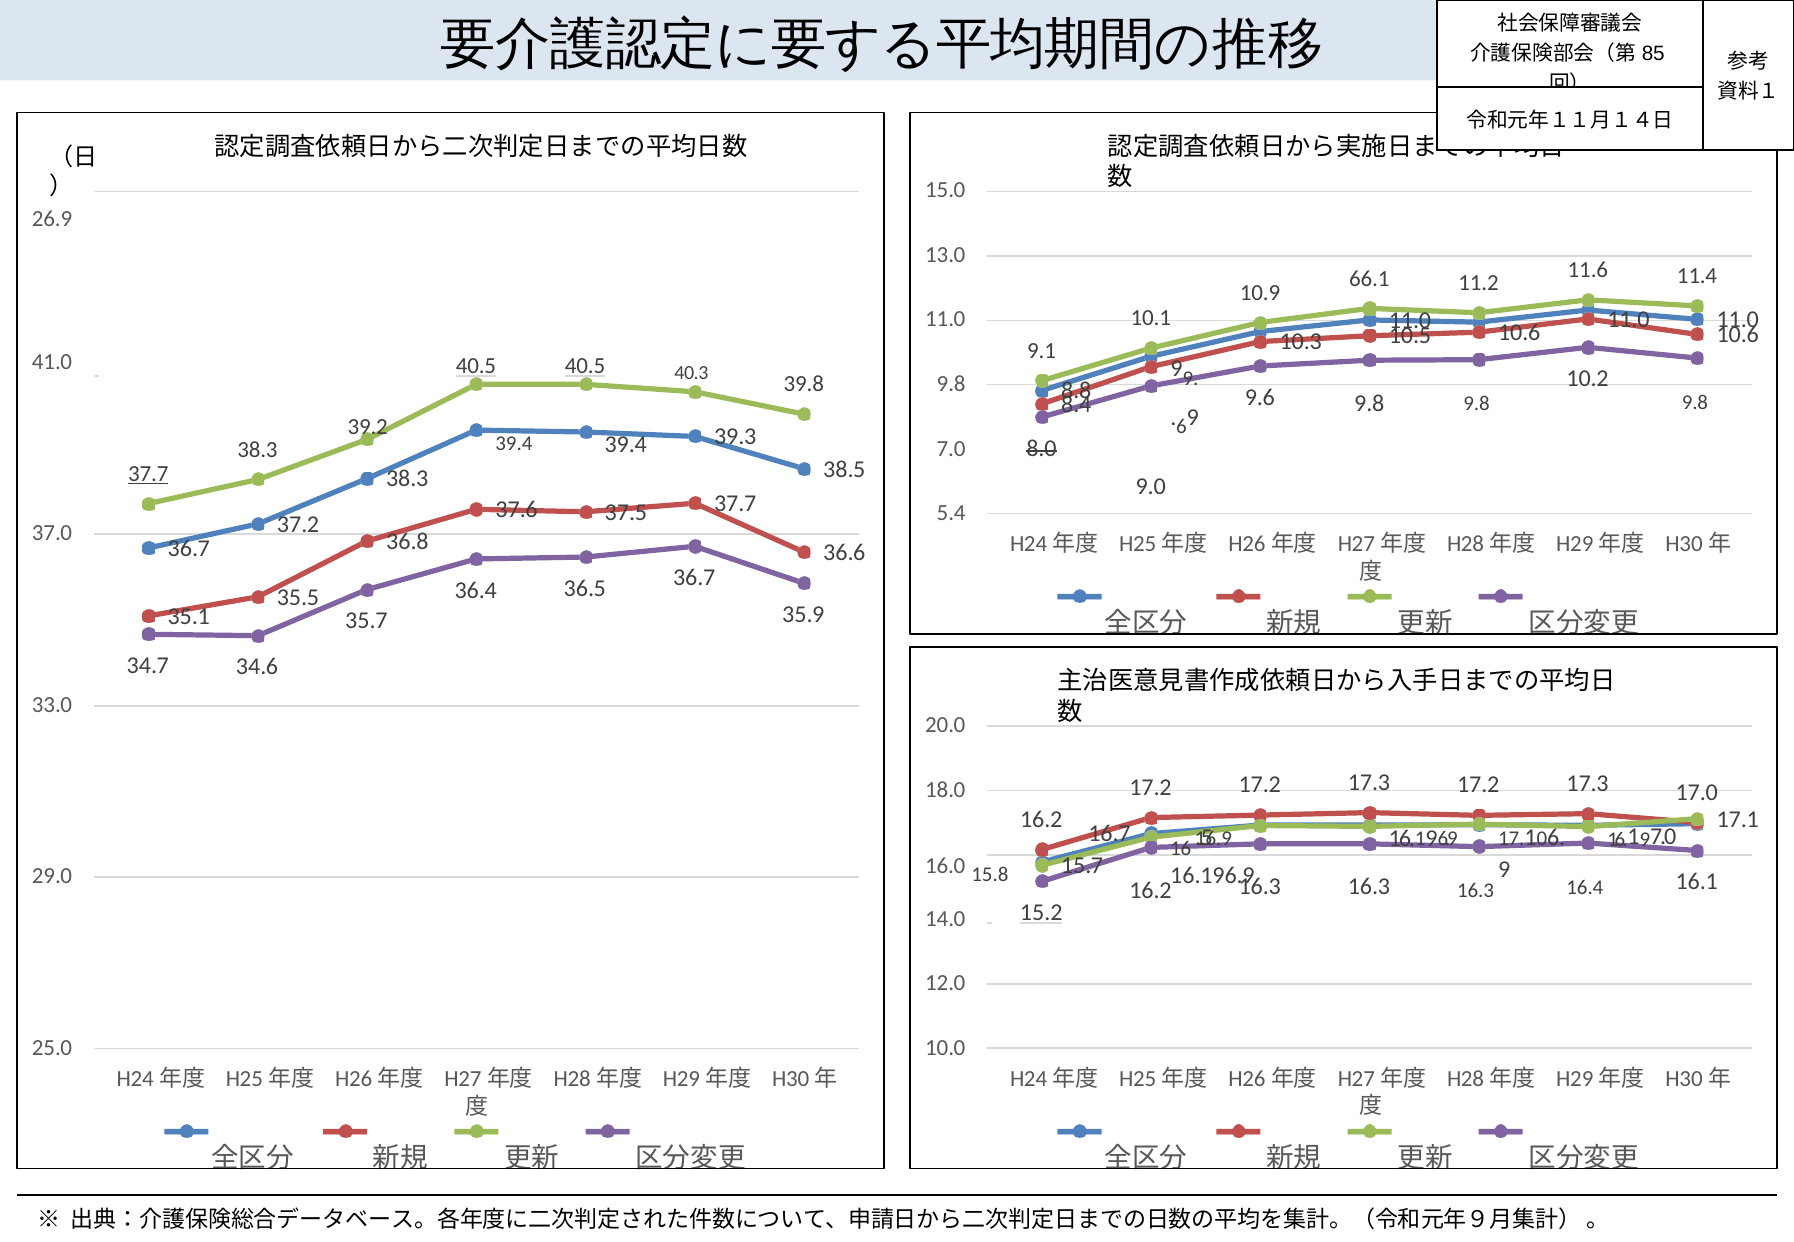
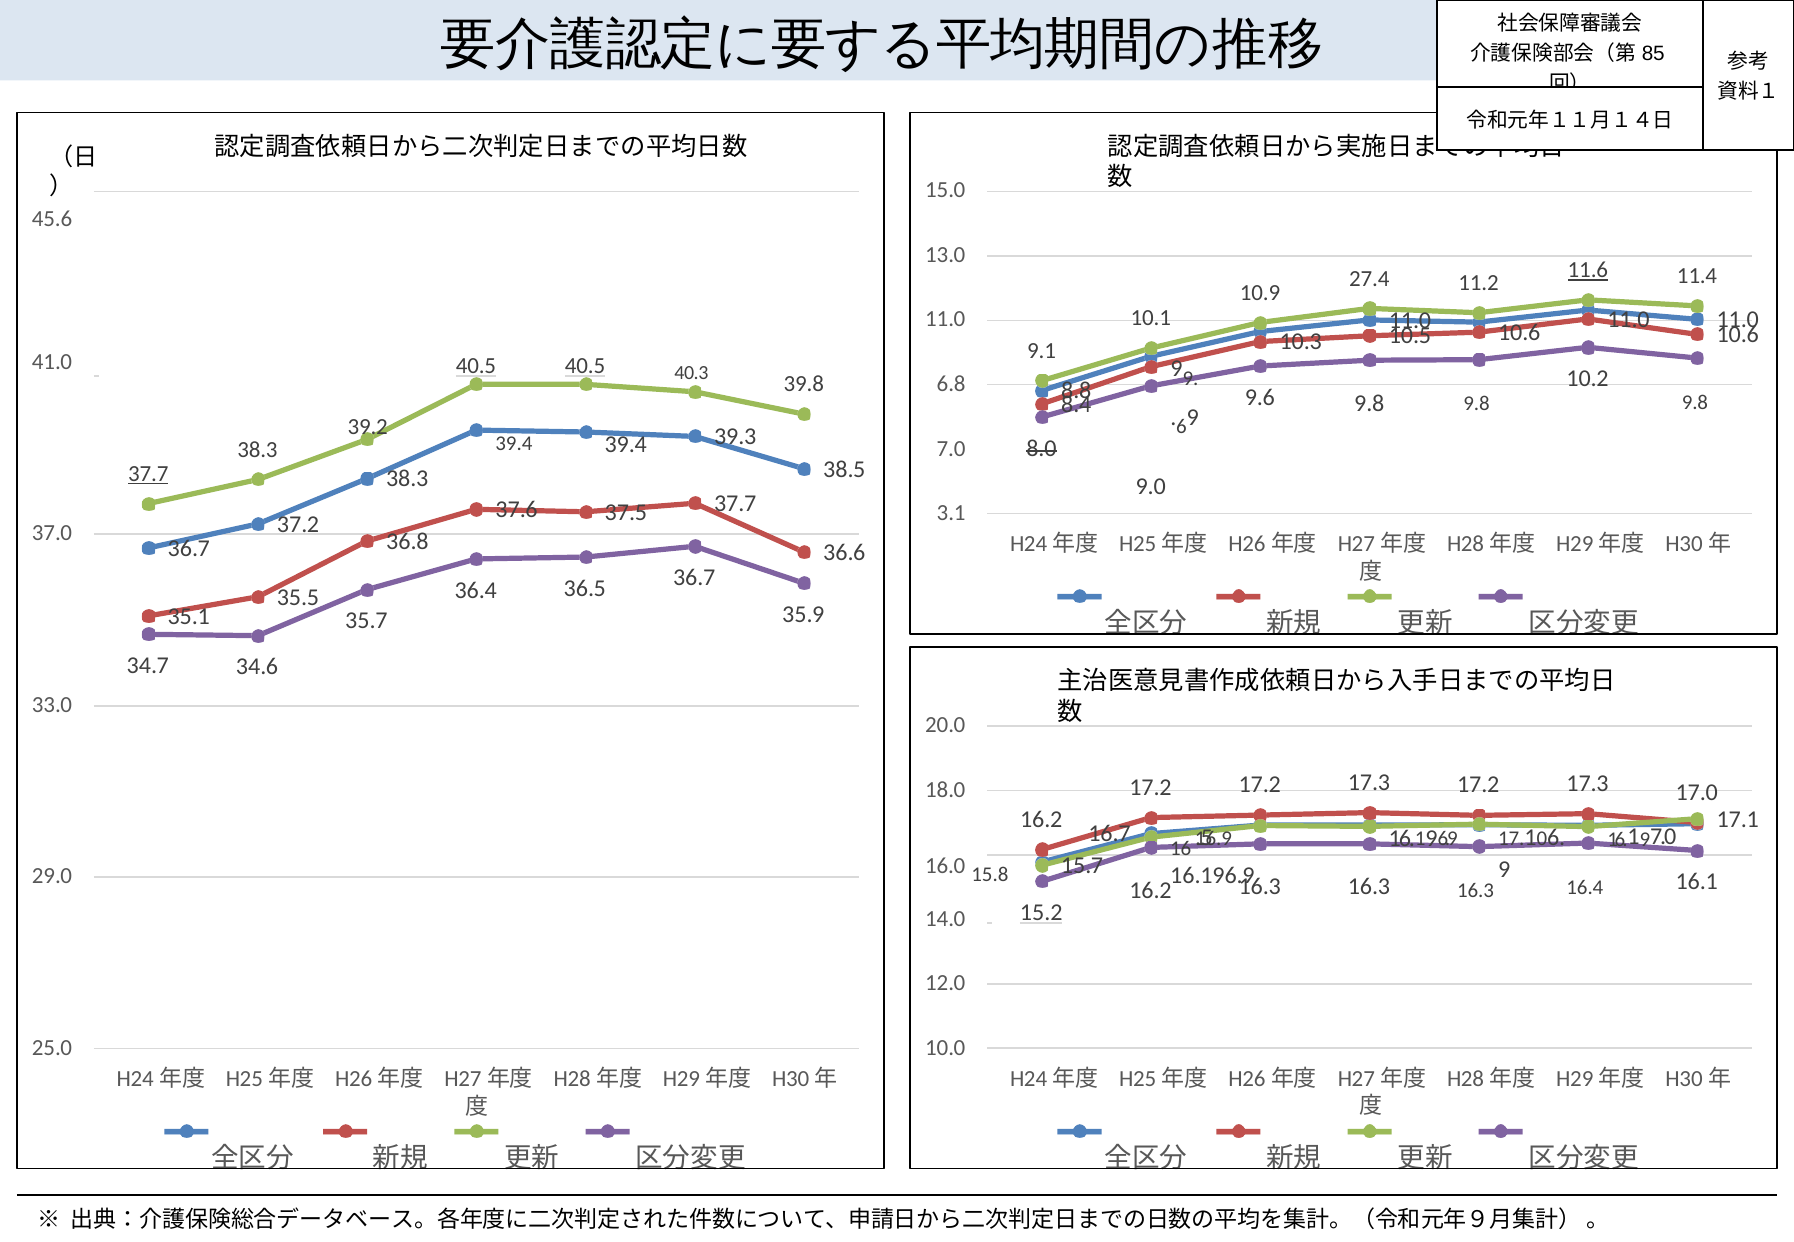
26.9: 26.9 -> 45.6 (52, 219)
11.6 underline: none -> present (1588, 270)
66.1: 66.1 -> 27.4 (1369, 279)
9.8: 9.8 -> 6.8 (951, 384)
5.4: 5.4 -> 3.1 (951, 513)
